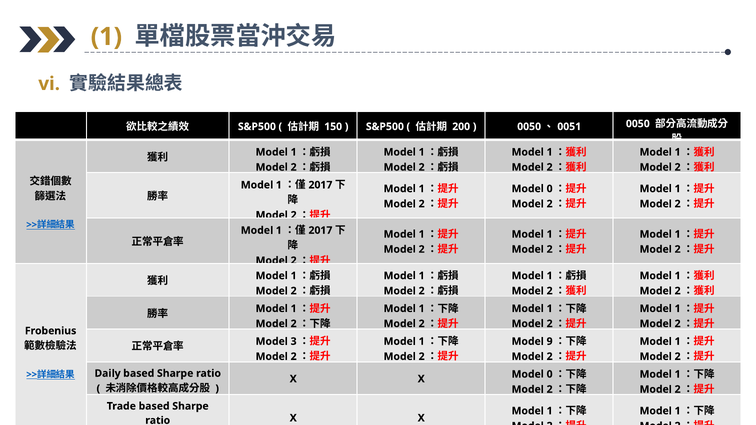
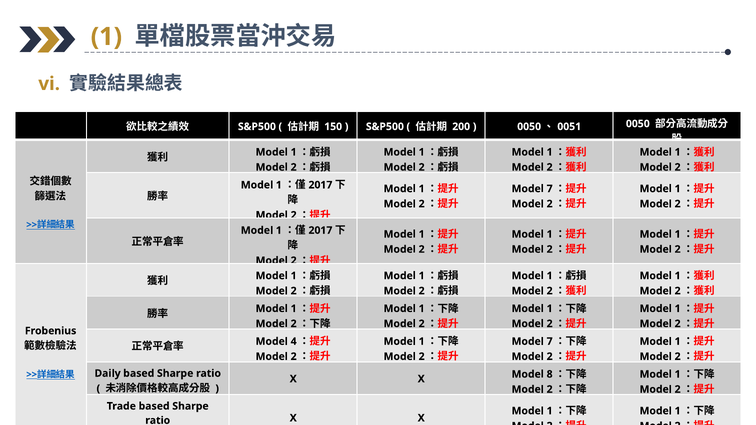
0: 0 -> 7 (550, 189)
9: 9 -> 7 (550, 342)
3: 3 -> 4 (294, 342)
X Model 0: 0 -> 8 (550, 374)
